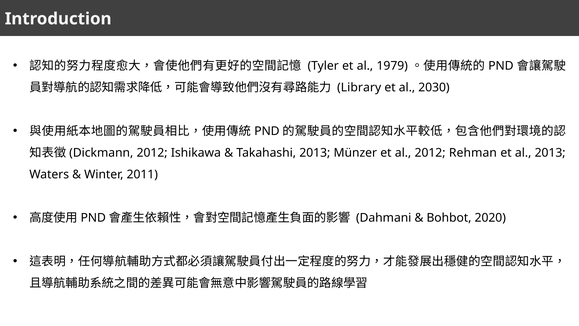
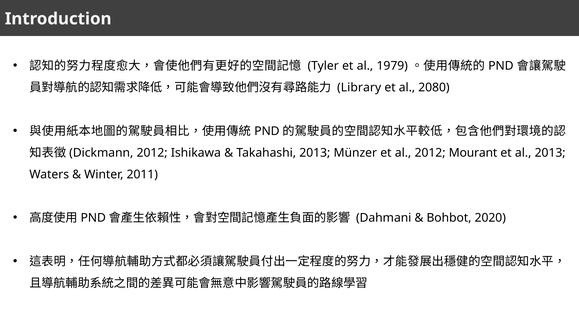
2030: 2030 -> 2080 (434, 88)
Rehman: Rehman -> Mourant (473, 153)
